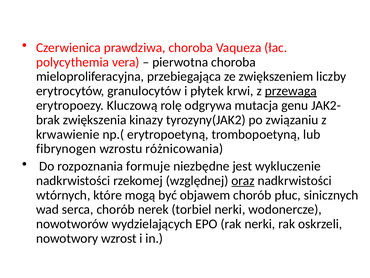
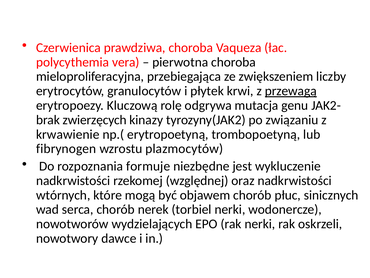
zwiększenia: zwiększenia -> zwierzęcych (95, 120)
różnicowania: różnicowania -> plazmocytów (184, 149)
oraz underline: present -> none (243, 180)
wzrost: wzrost -> dawce (119, 238)
